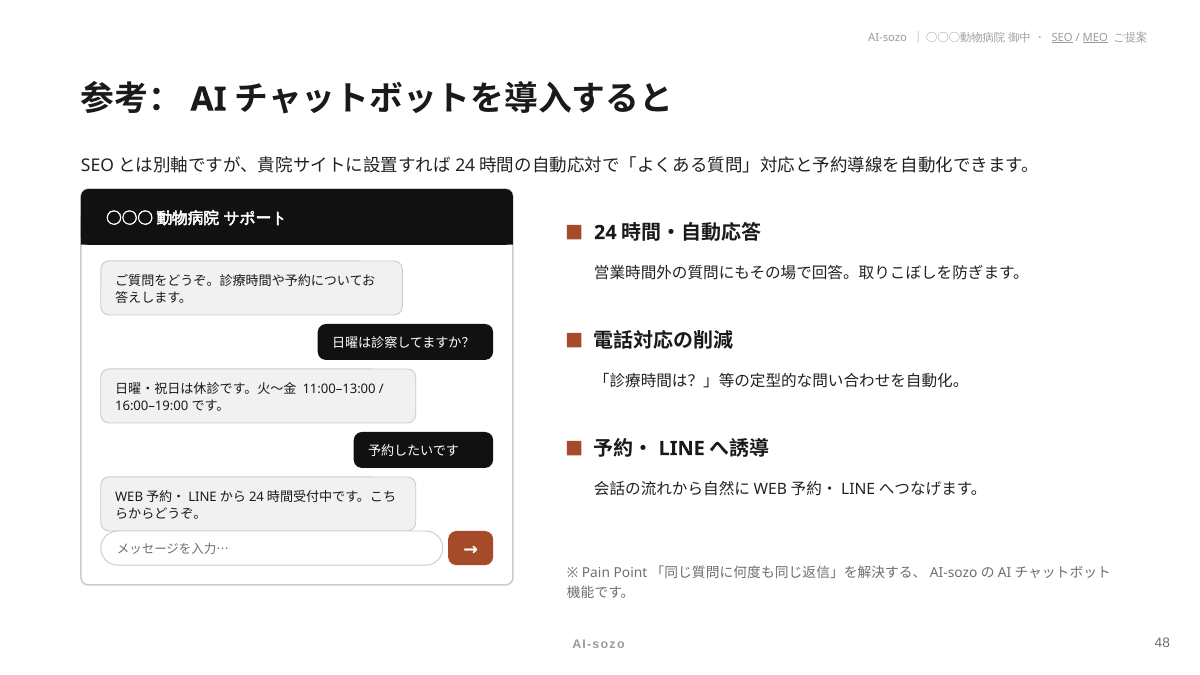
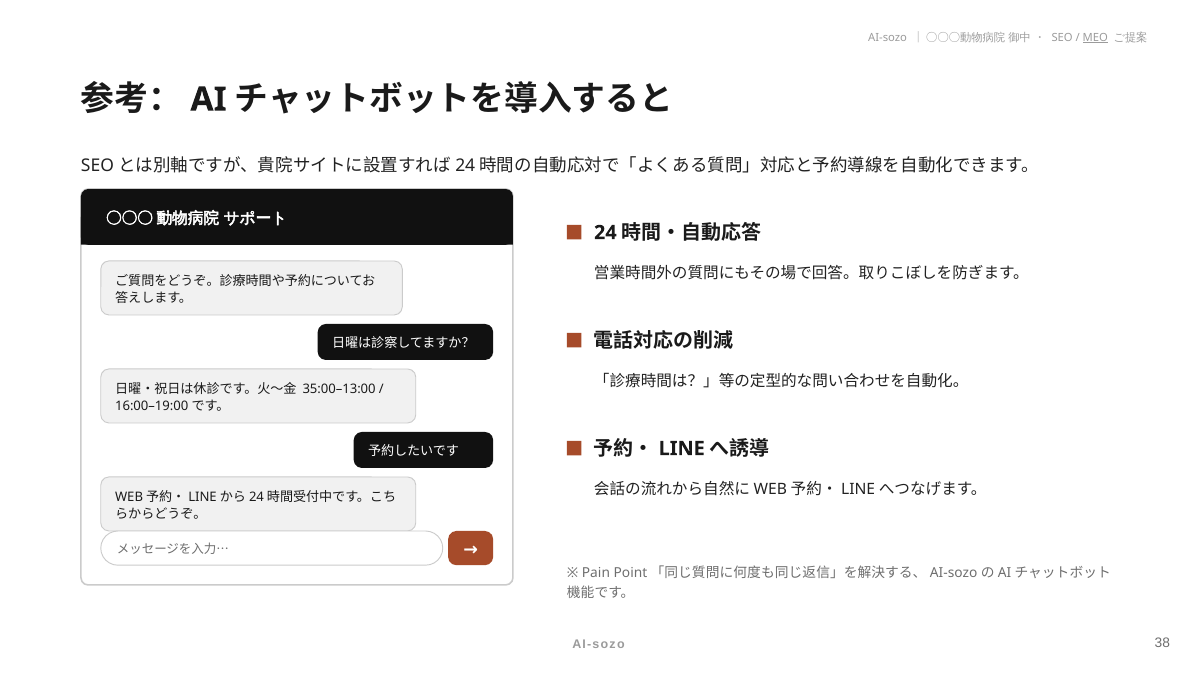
SEO underline: present -> none (1062, 38)
11:00–13:00: 11:00–13:00 -> 35:00–13:00 (339, 389)
48: 48 -> 38 (1162, 643)
